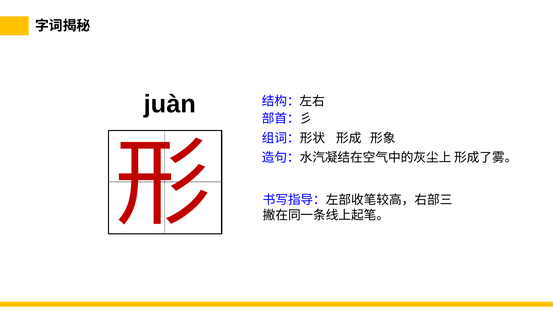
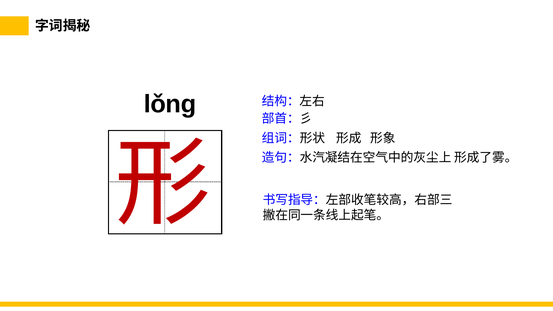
juàn: juàn -> lǒng (170, 104)
